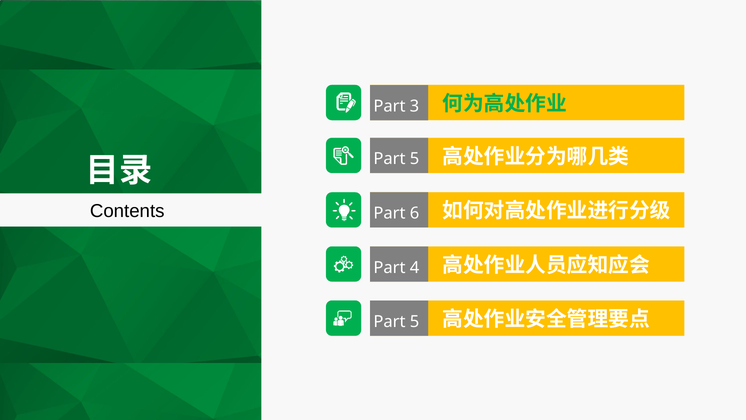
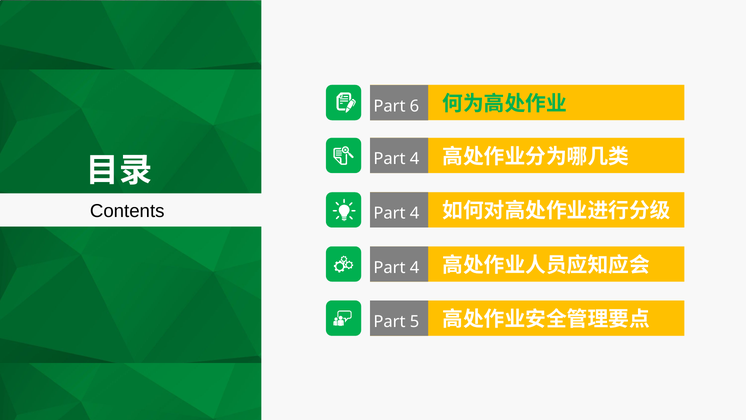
3: 3 -> 6 (414, 106)
5: 5 -> 4 (415, 159)
6: 6 -> 4 (415, 213)
